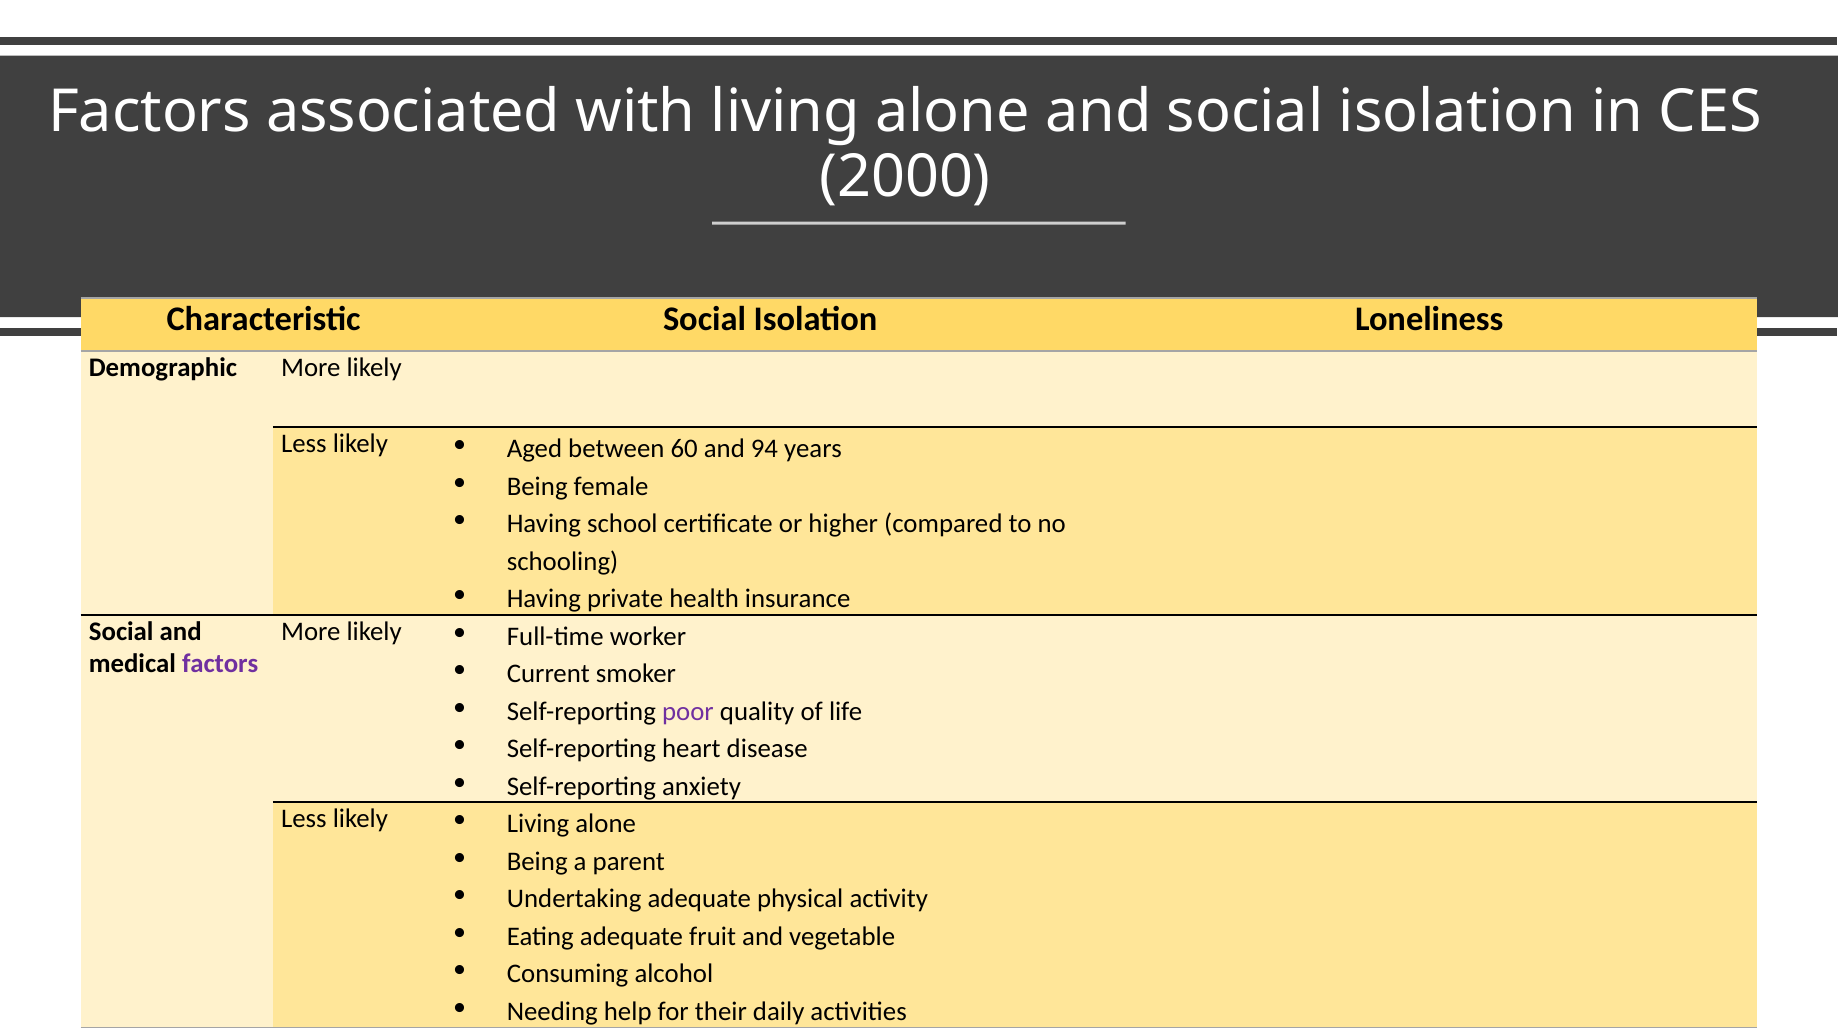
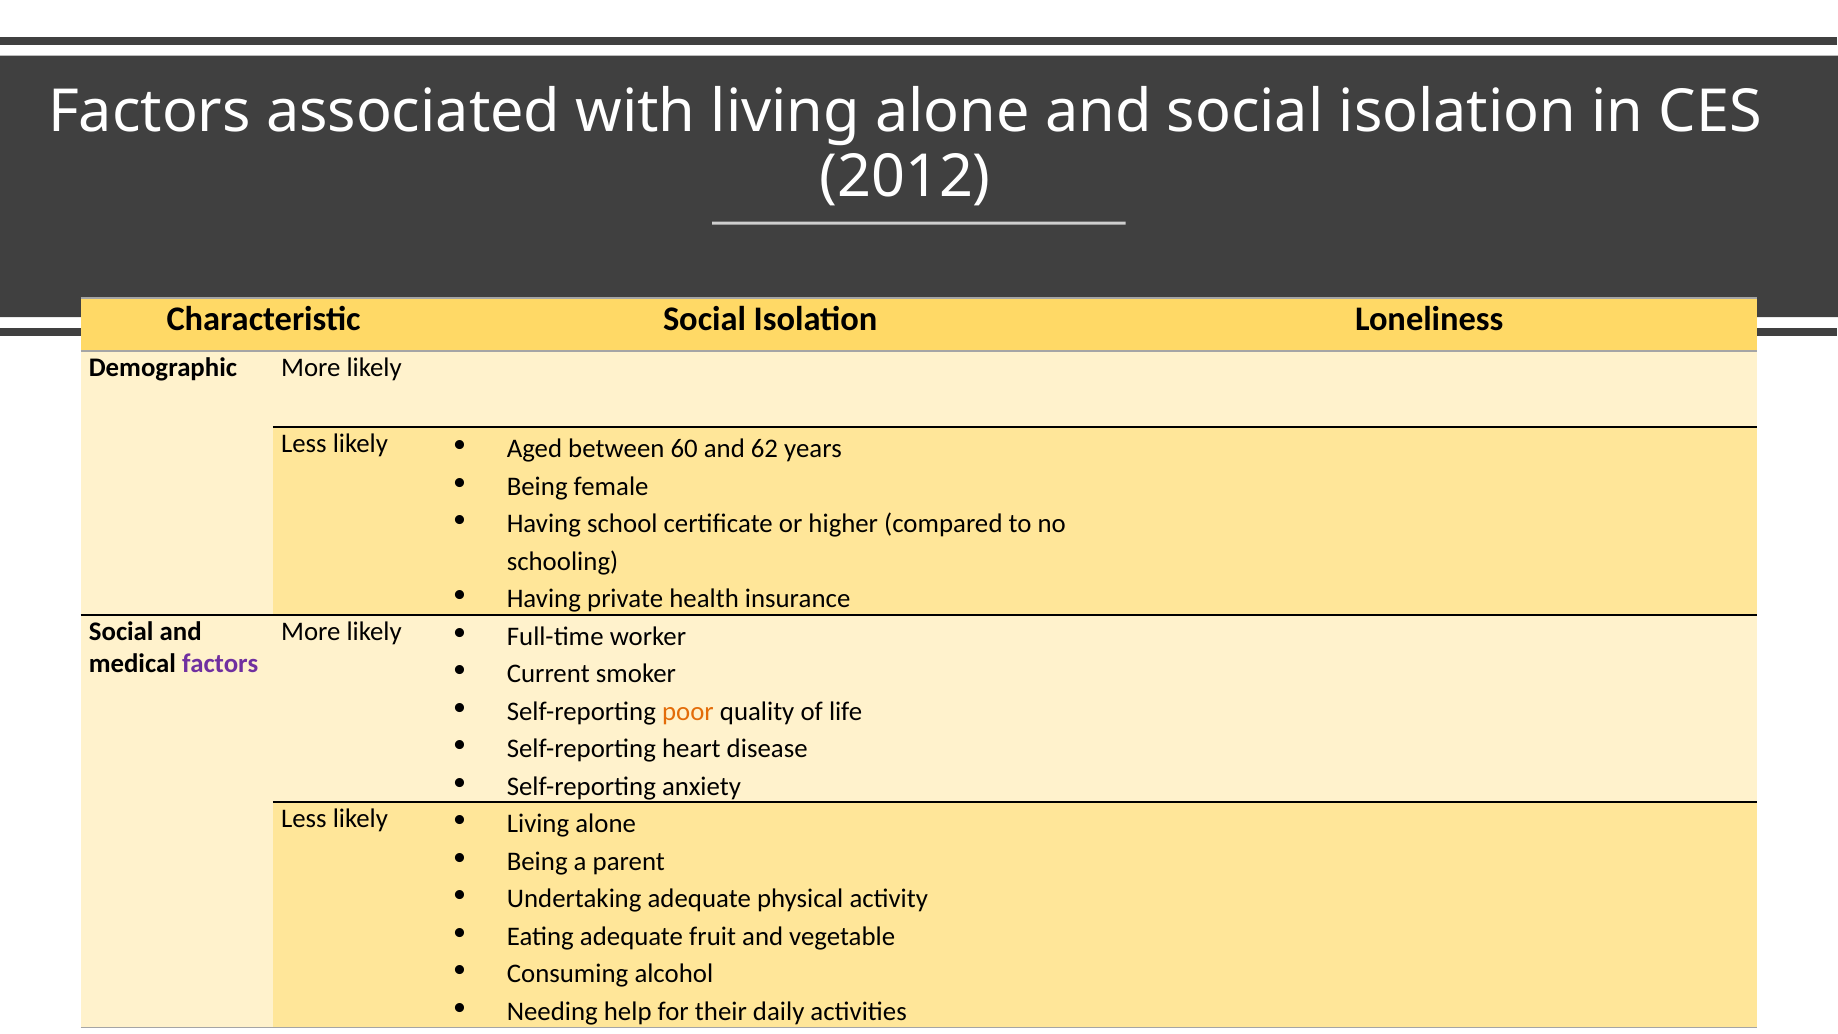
2000: 2000 -> 2012 (905, 176)
94: 94 -> 62 (764, 449)
poor colour: purple -> orange (688, 711)
